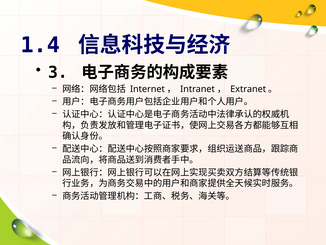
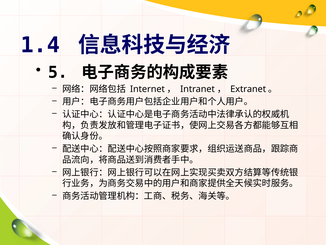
3: 3 -> 5 (58, 72)
